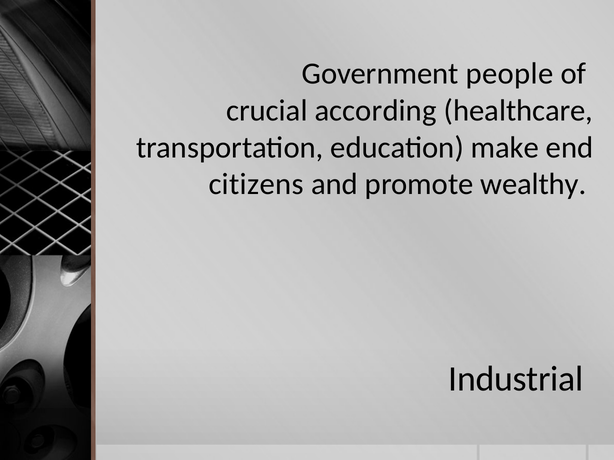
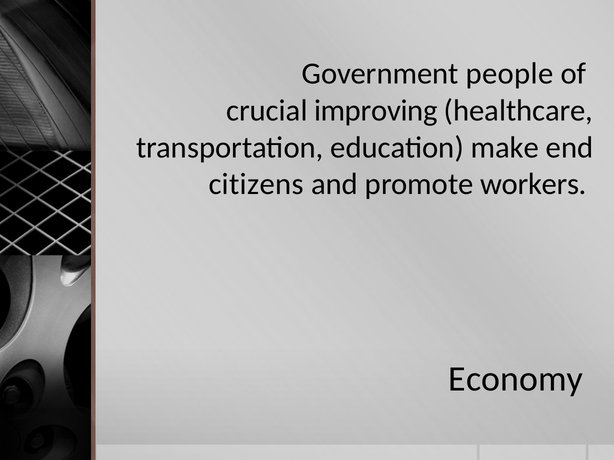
according: according -> improving (376, 111)
wealthy: wealthy -> workers (533, 184)
Industrial: Industrial -> Economy (516, 379)
